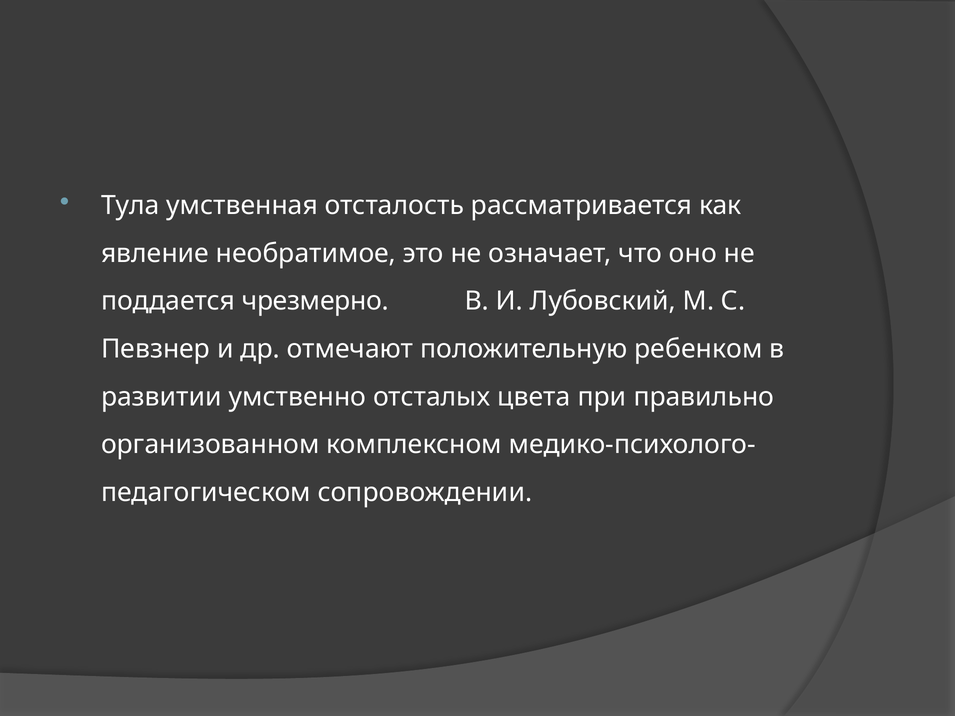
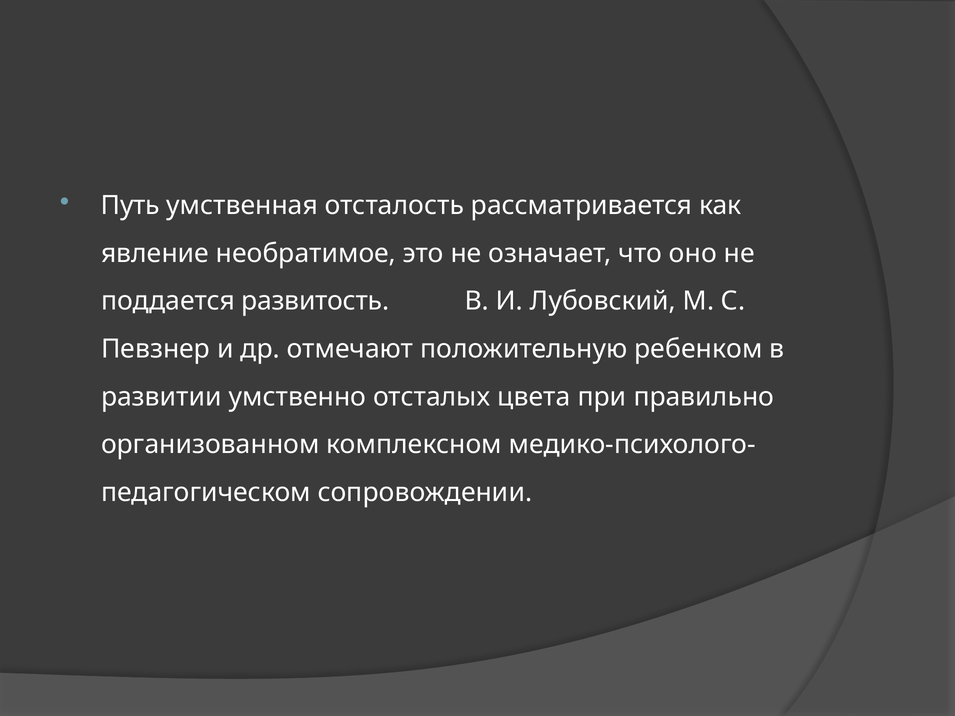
Тула: Тула -> Путь (130, 206)
чрезмерно: чрезмерно -> развитость (315, 301)
